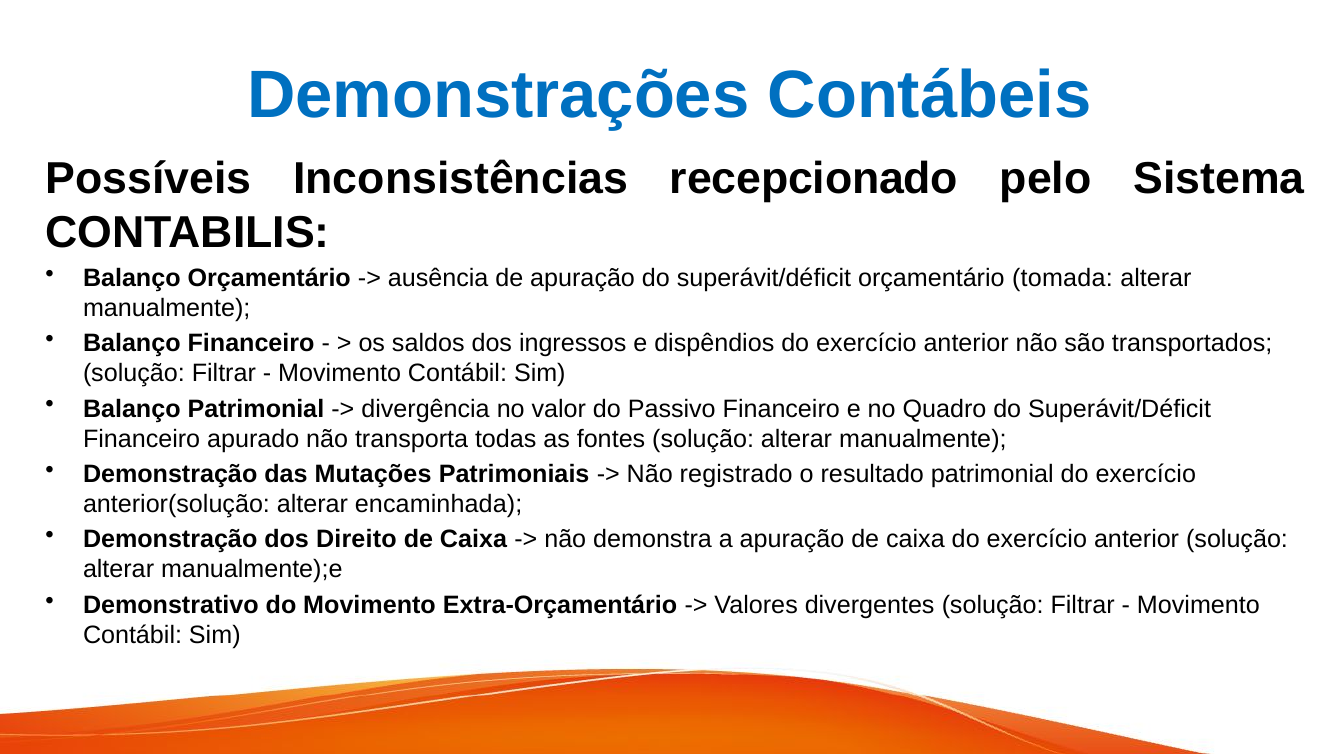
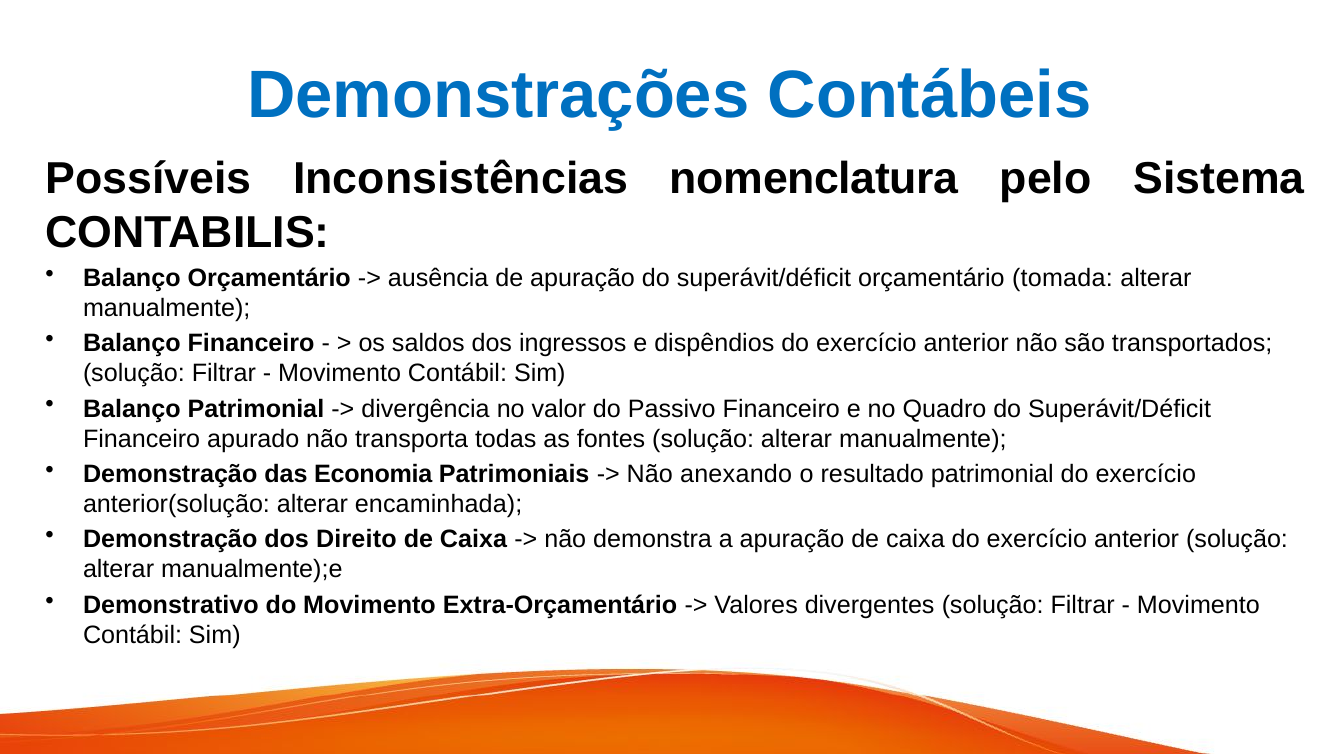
recepcionado: recepcionado -> nomenclatura (814, 179)
Mutações: Mutações -> Economia (373, 474)
registrado: registrado -> anexando (736, 474)
